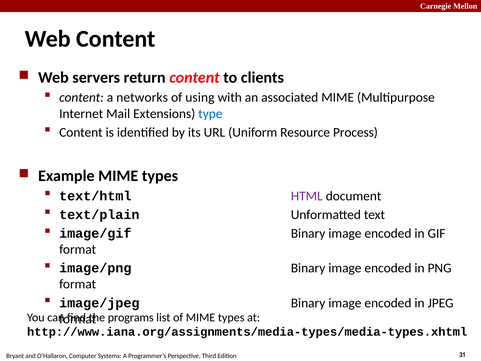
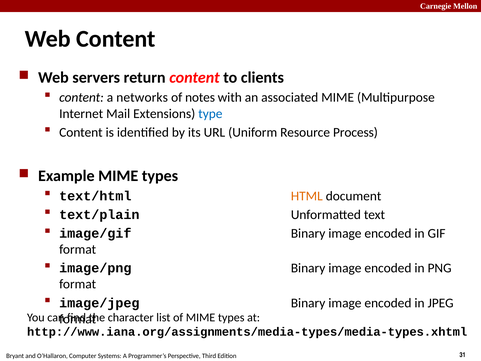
using: using -> notes (200, 97)
HTML colour: purple -> orange (307, 196)
programs: programs -> character (131, 317)
